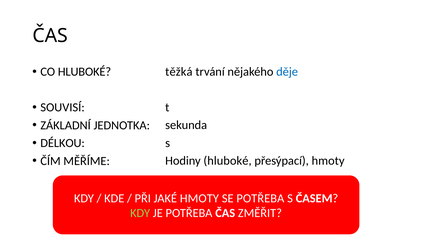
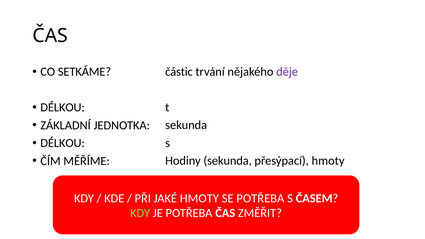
CO HLUBOKÉ: HLUBOKÉ -> SETKÁME (84, 72)
těžká: těžká -> částic (179, 72)
děje colour: blue -> purple (287, 72)
SOUVISÍ: SOUVISÍ -> DÉLKOU (63, 107)
Hodiny hluboké: hluboké -> sekunda (228, 161)
